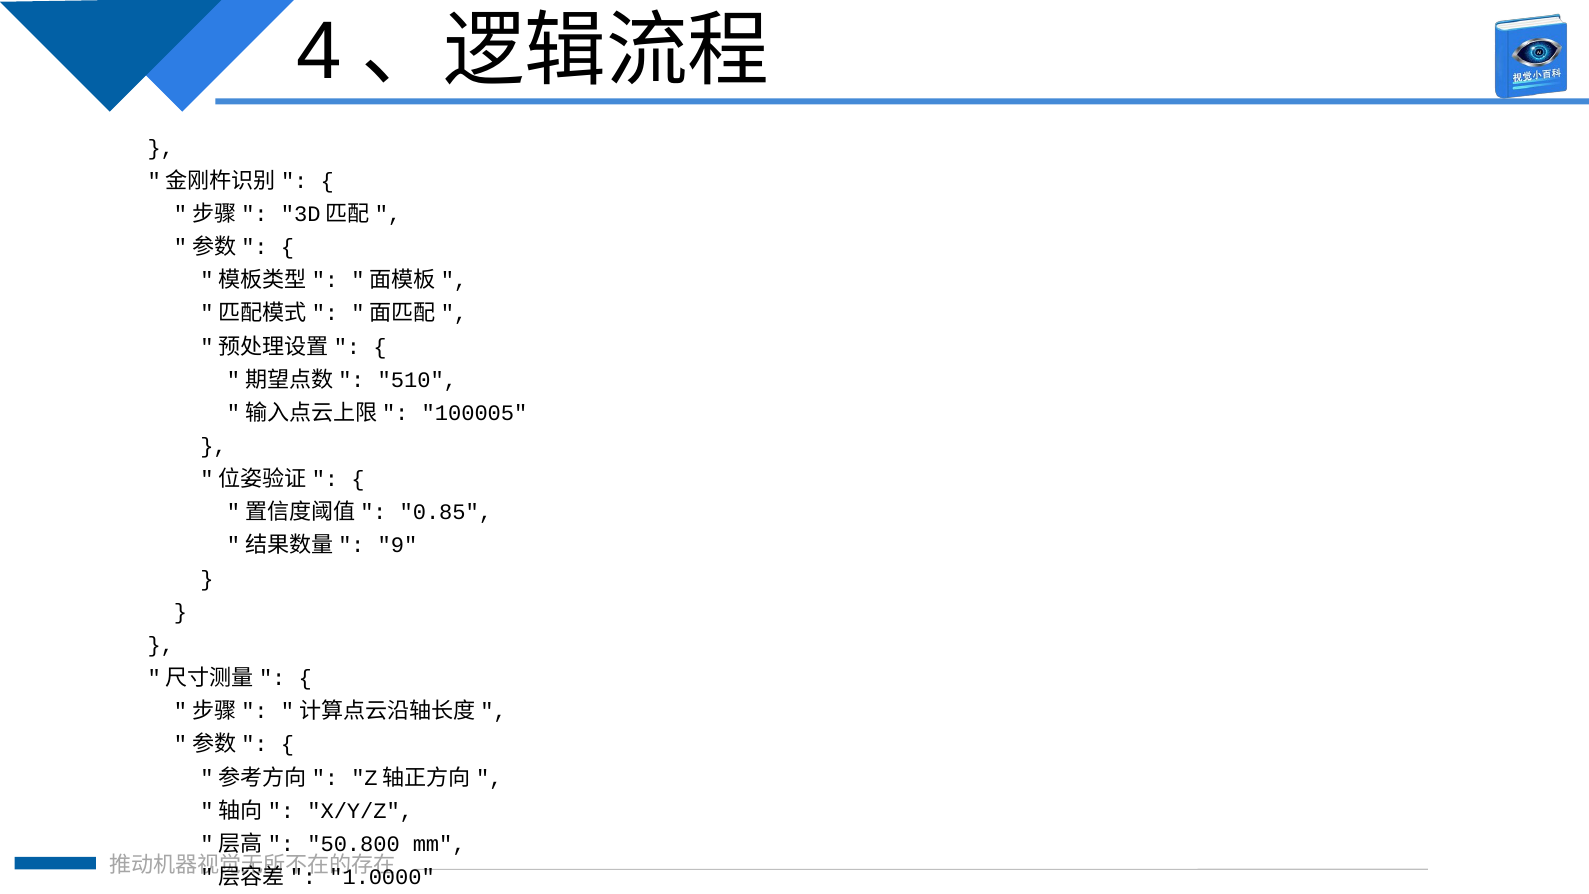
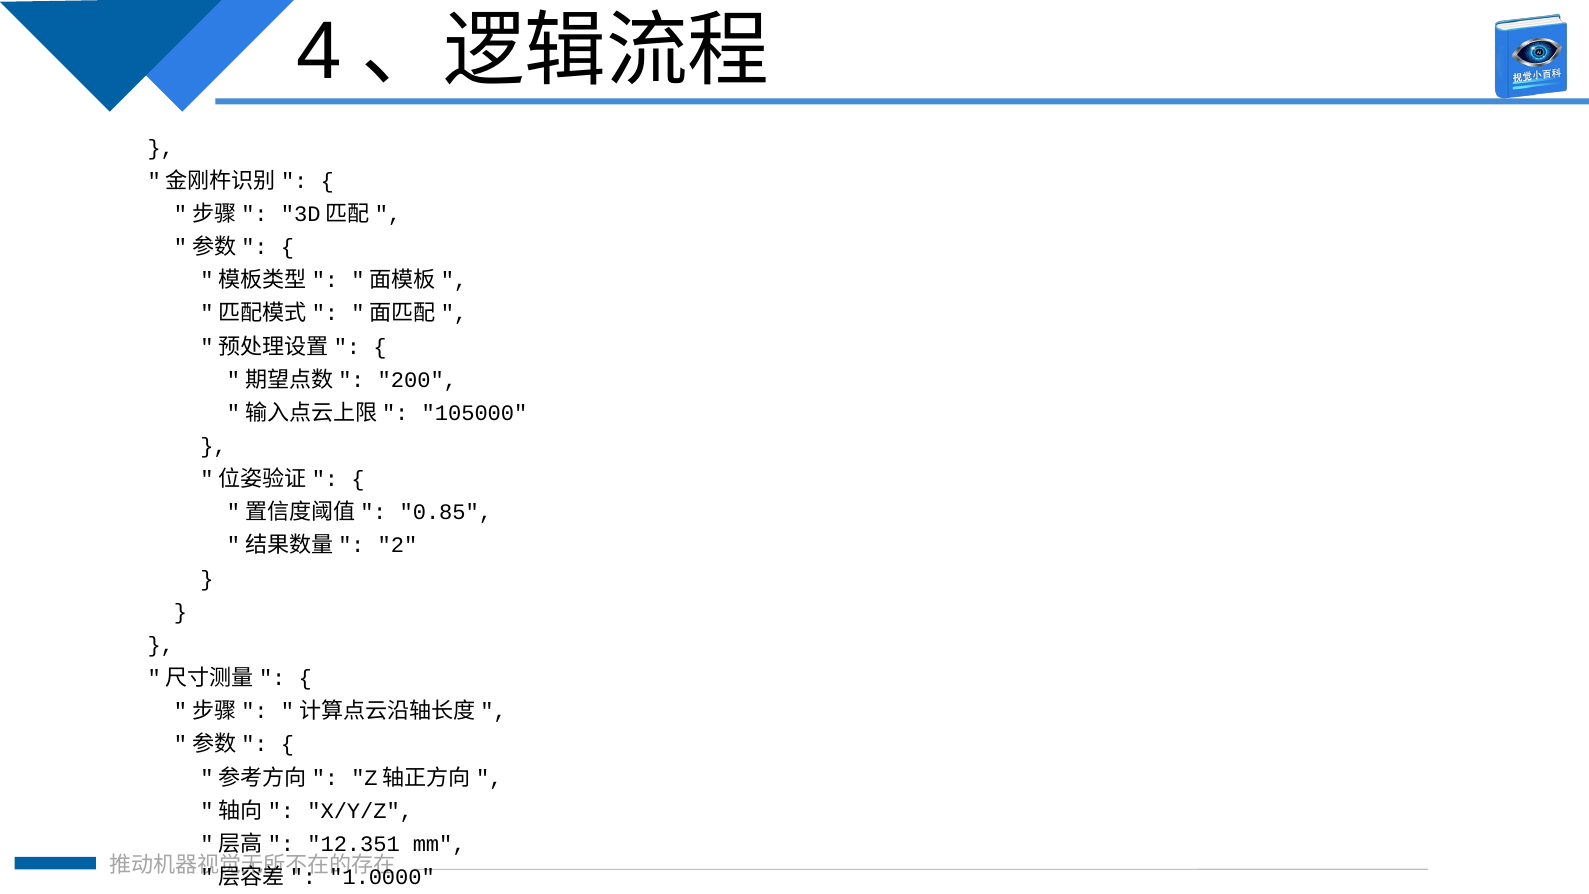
510: 510 -> 200 (417, 380)
100005: 100005 -> 105000 (475, 413)
9: 9 -> 2 (398, 546)
50.800: 50.800 -> 12.351 (354, 844)
